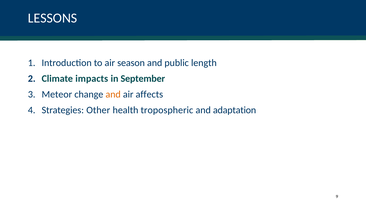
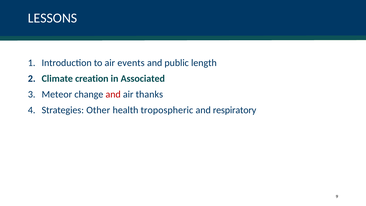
season: season -> events (131, 63)
impacts: impacts -> creation (92, 79)
September: September -> Associated (143, 79)
and colour: orange -> red (113, 94)
affects: affects -> thanks (149, 94)
adaptation: adaptation -> respiratory (235, 110)
